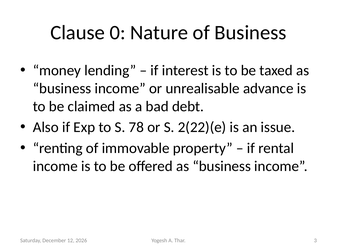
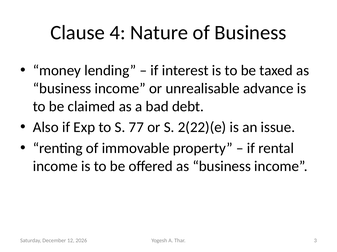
0: 0 -> 4 (118, 33)
78: 78 -> 77 (136, 128)
